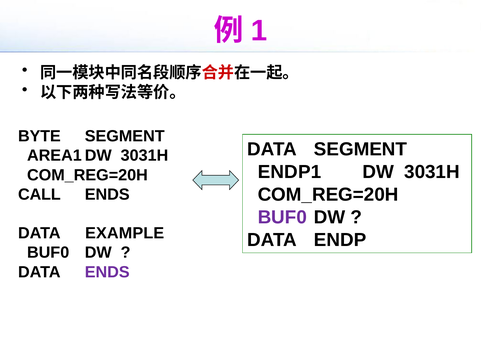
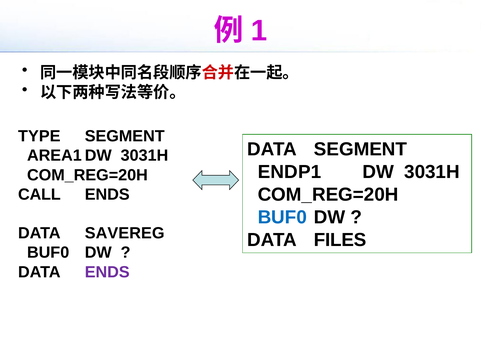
BYTE: BYTE -> TYPE (39, 136)
BUF0 colour: purple -> blue (282, 217)
EXAMPLE: EXAMPLE -> SAVEREG (125, 233)
ENDP: ENDP -> FILES (340, 240)
